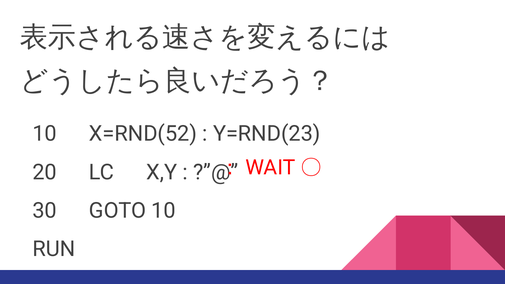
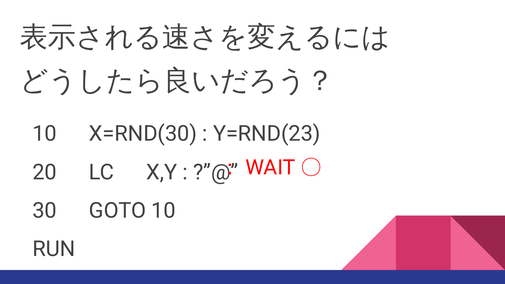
X=RND(52: X=RND(52 -> X=RND(30 (143, 134)
